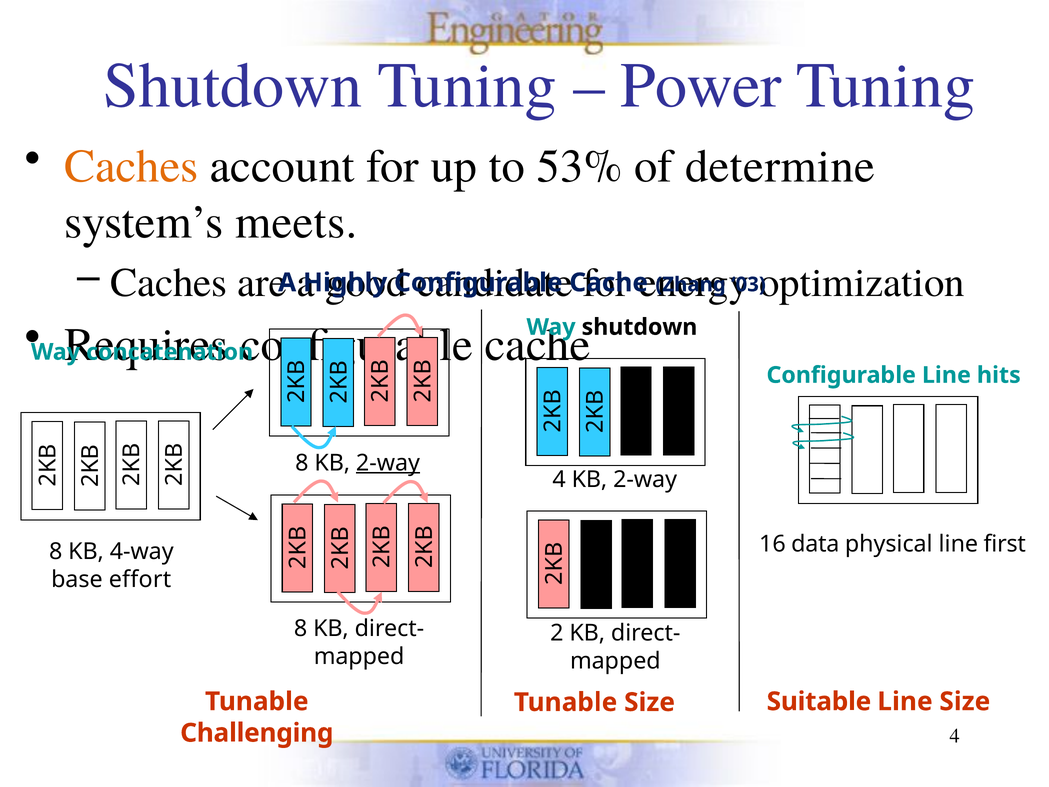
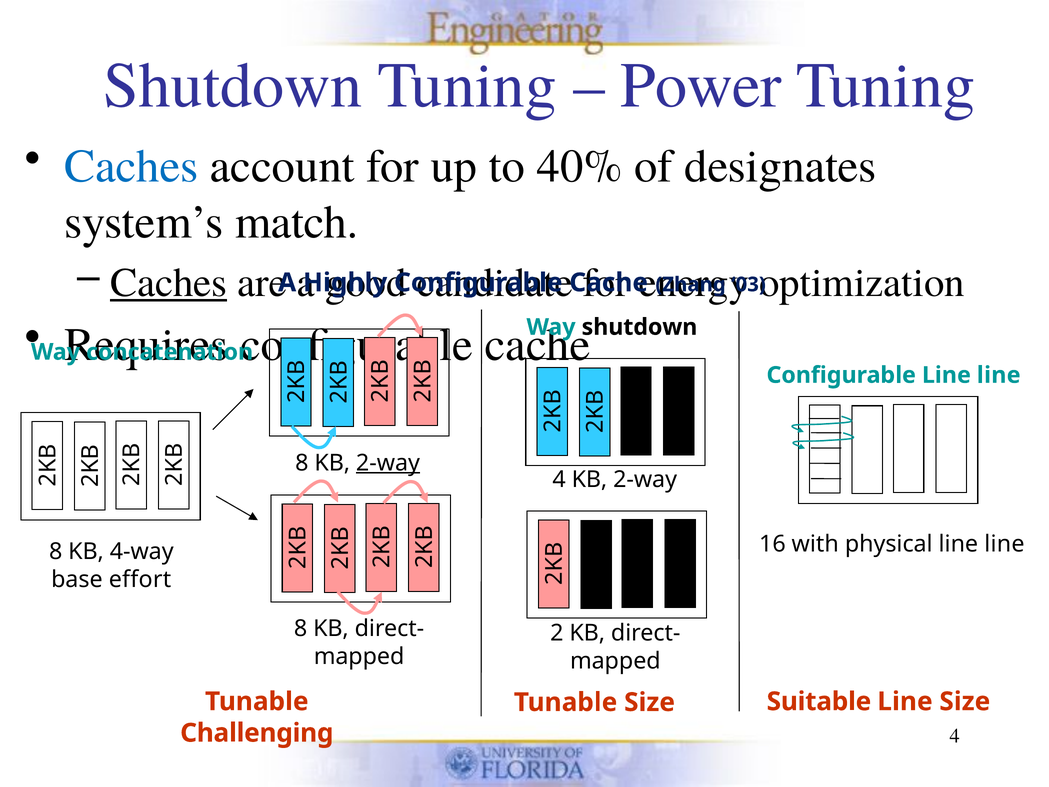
Caches colour: orange -> blue (131, 167)
53%: 53% -> 40% (580, 167)
determine: determine -> designates (780, 167)
meets: meets -> match (297, 222)
Caches underline: none -> present (169, 283)
Configurable Line hits: hits -> line (999, 375)
data: data -> with (815, 544)
physical line first: first -> line (1004, 544)
